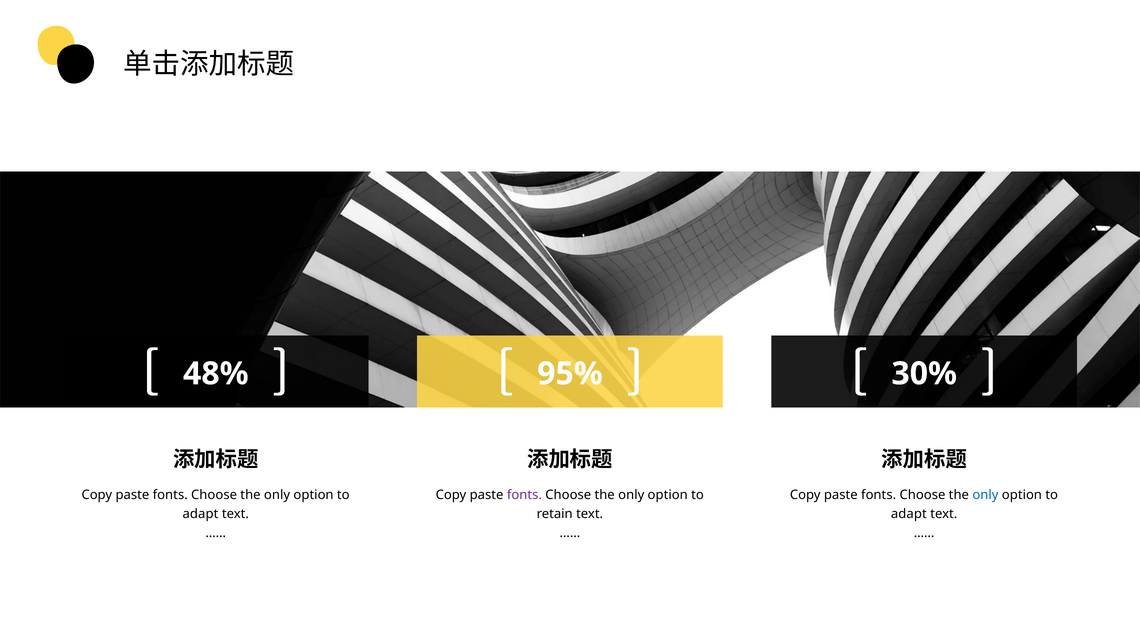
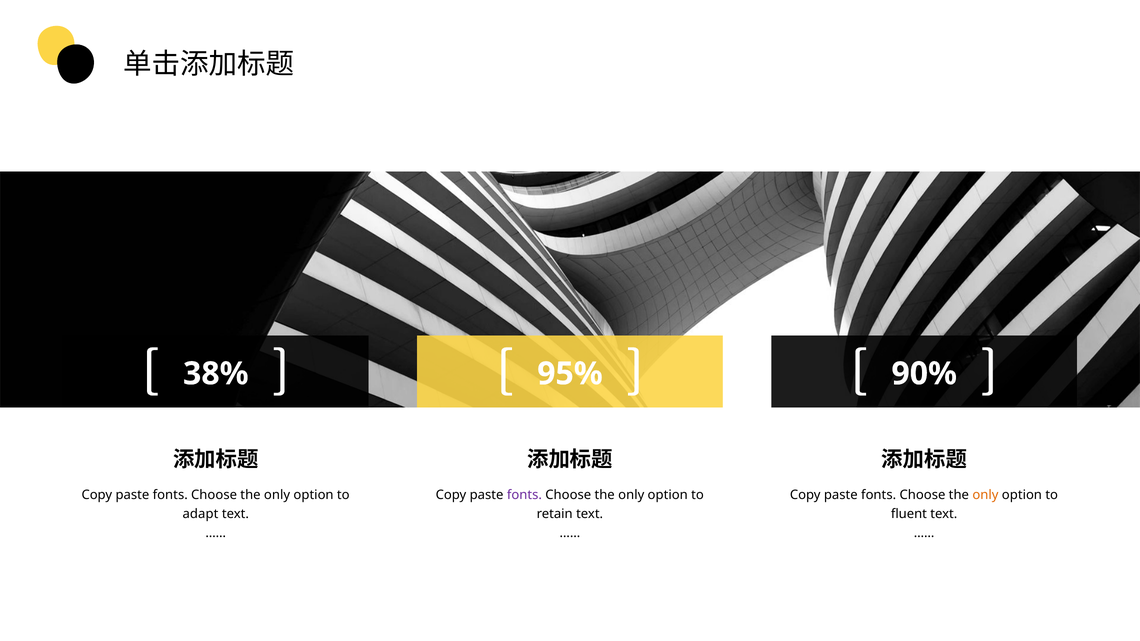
48%: 48% -> 38% (216, 374)
30%: 30% -> 90% (924, 374)
only colour: blue -> orange (985, 495)
adapt: adapt -> fluent (909, 514)
